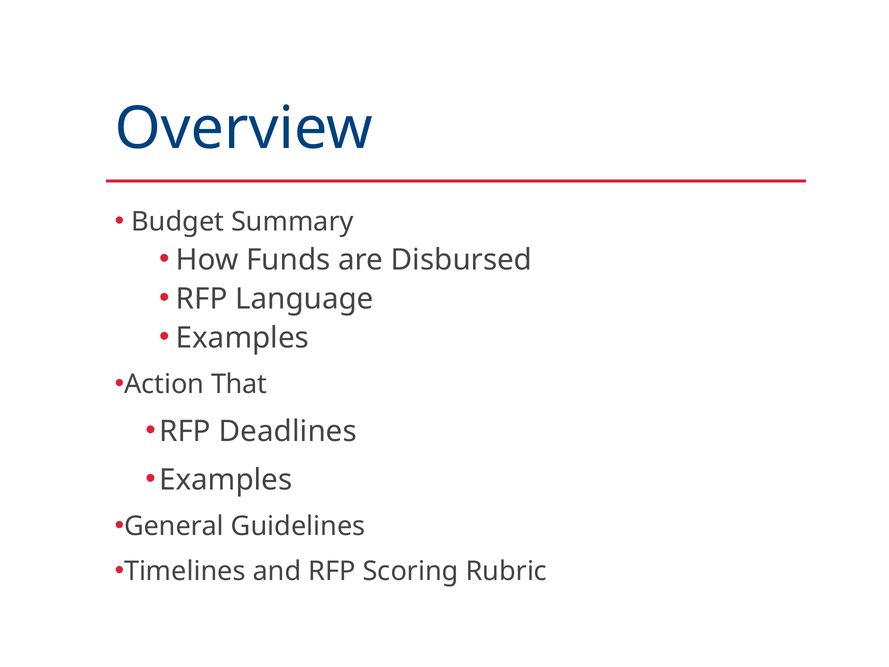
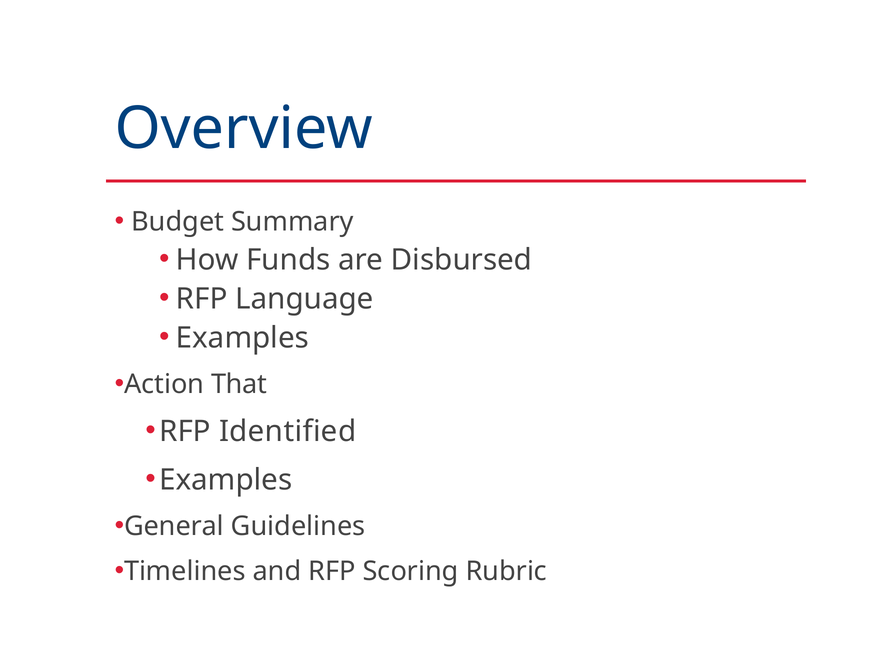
Deadlines: Deadlines -> Identified (288, 431)
